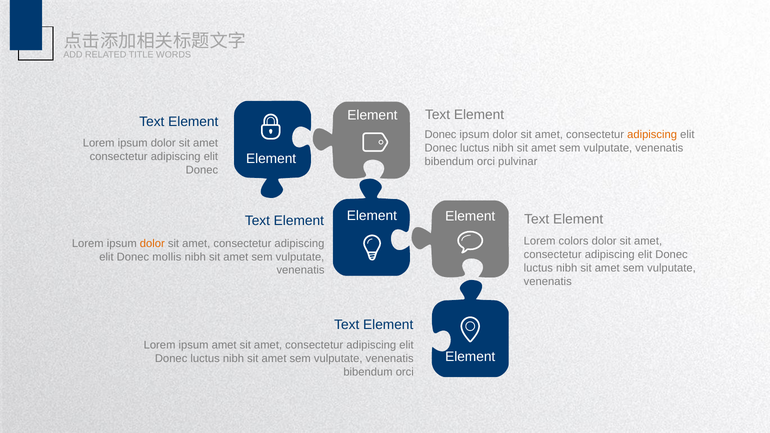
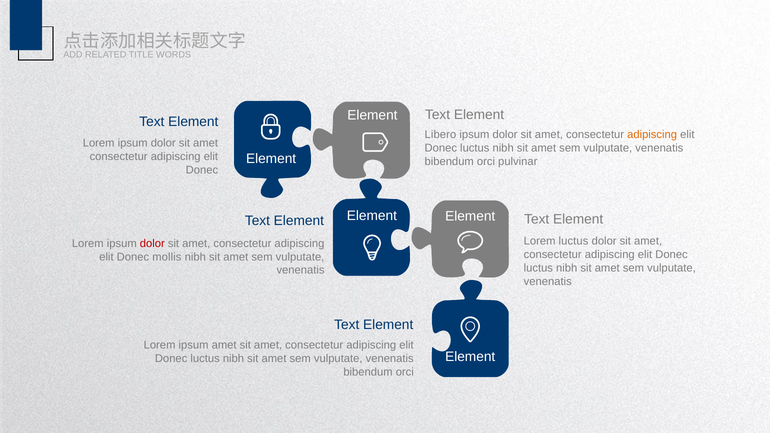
Donec: Donec -> Libero (440, 135)
Lorem colors: colors -> luctus (573, 241)
dolor colour: orange -> red (152, 243)
